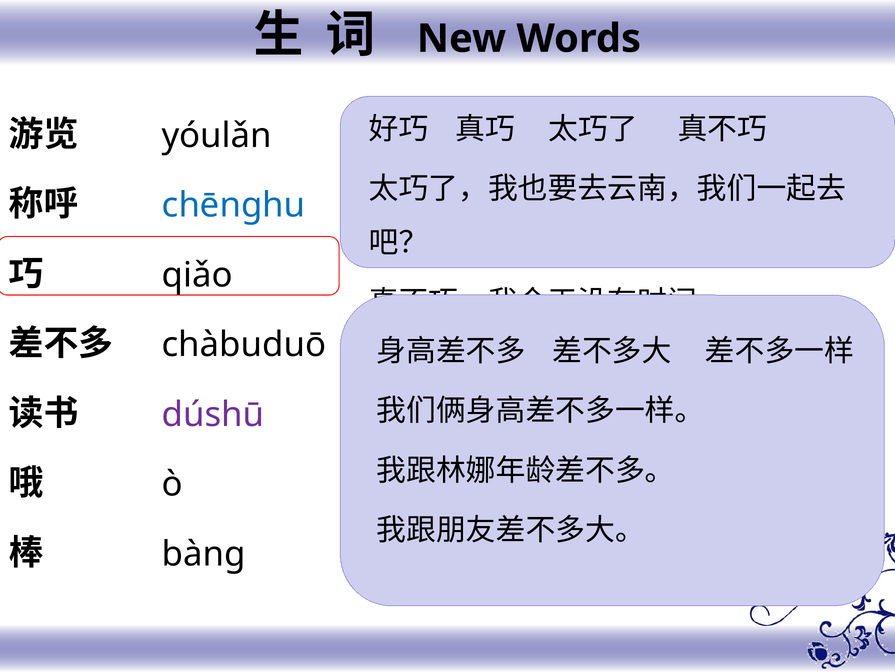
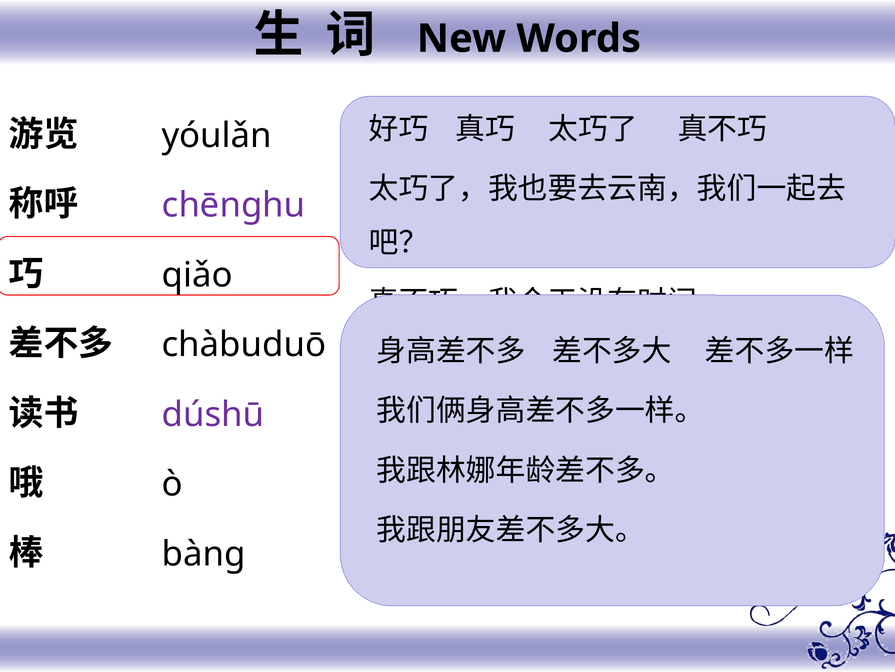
chēnghu colour: blue -> purple (234, 205)
